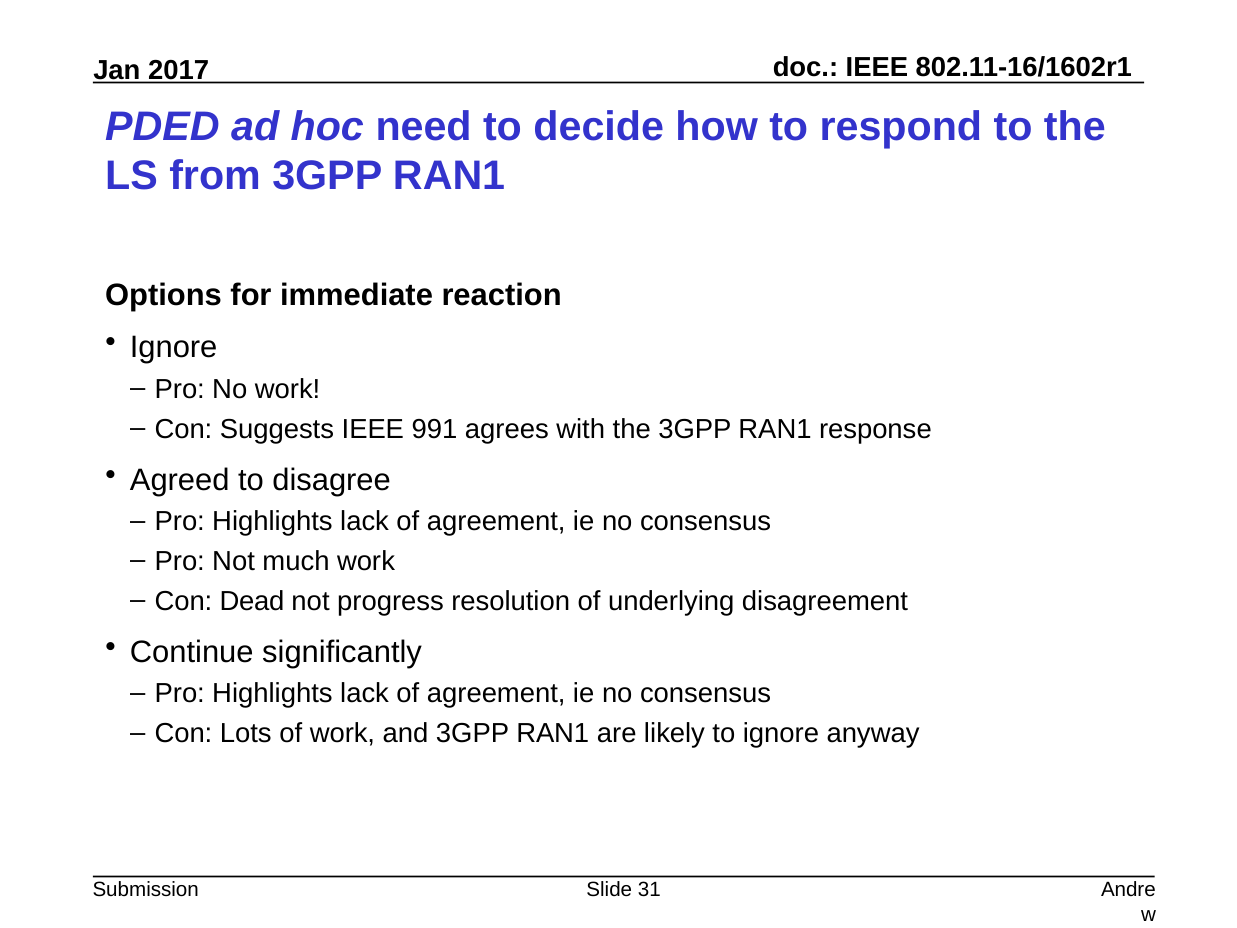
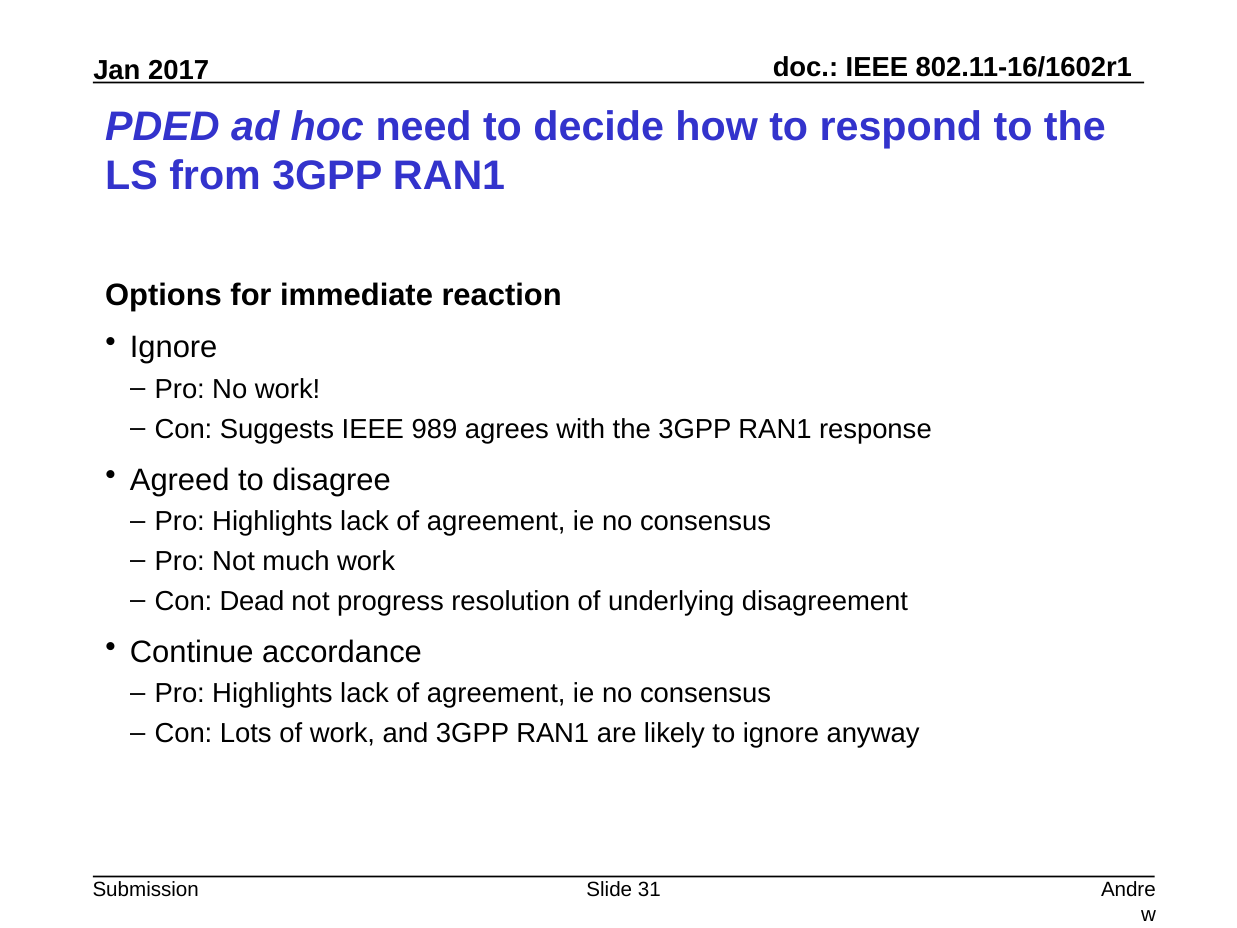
991: 991 -> 989 (435, 429)
significantly: significantly -> accordance (342, 652)
